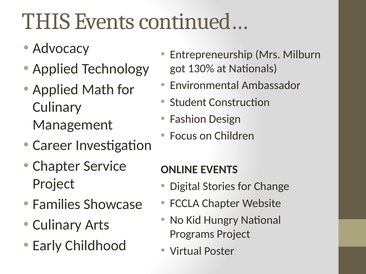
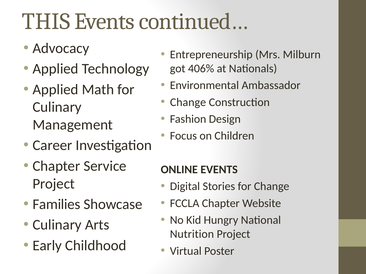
130%: 130% -> 406% (201, 69)
Student: Student -> Change (188, 102)
Programs: Programs -> Nutrition (192, 235)
